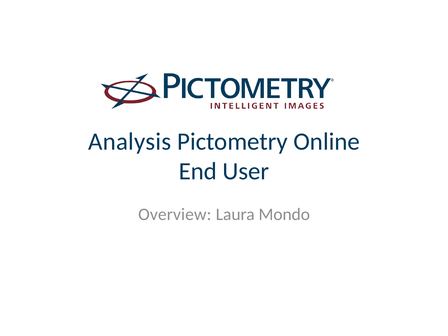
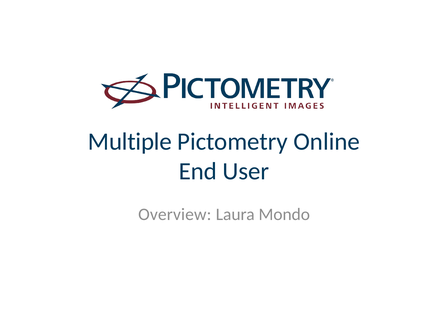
Analysis: Analysis -> Multiple (130, 142)
